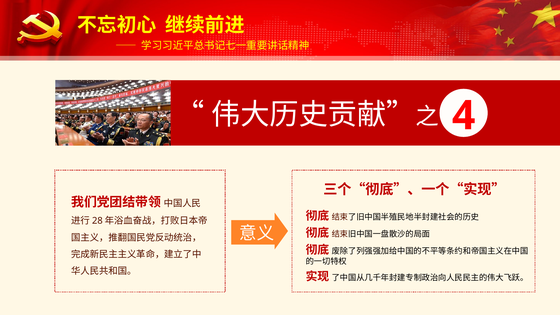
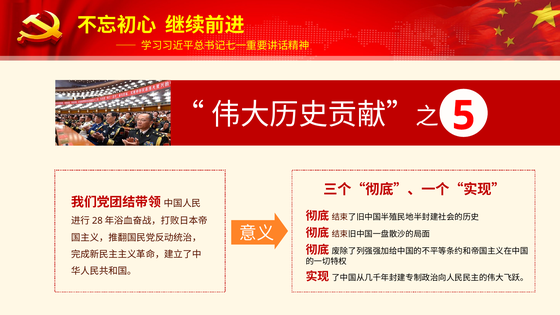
4: 4 -> 5 (464, 116)
